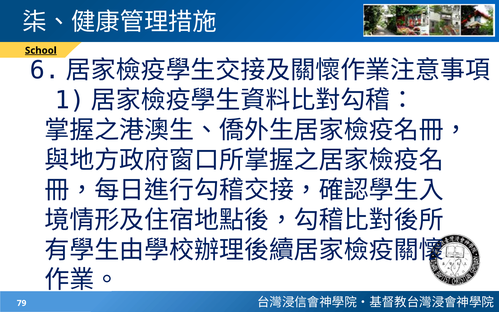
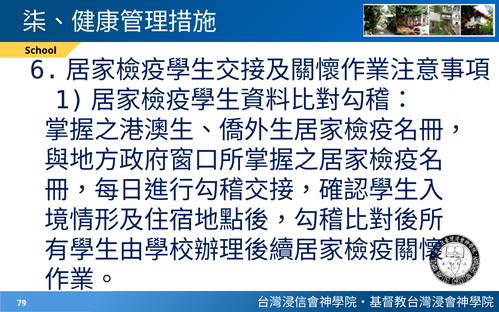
School underline: present -> none (41, 50)
